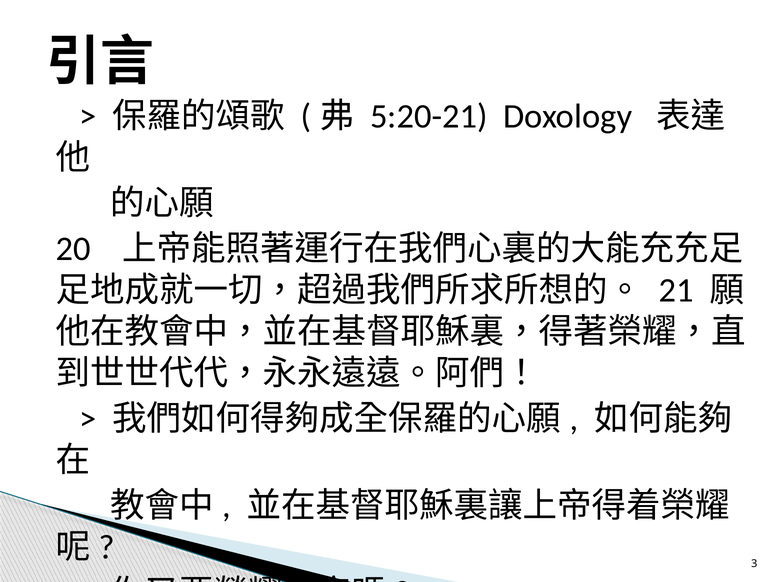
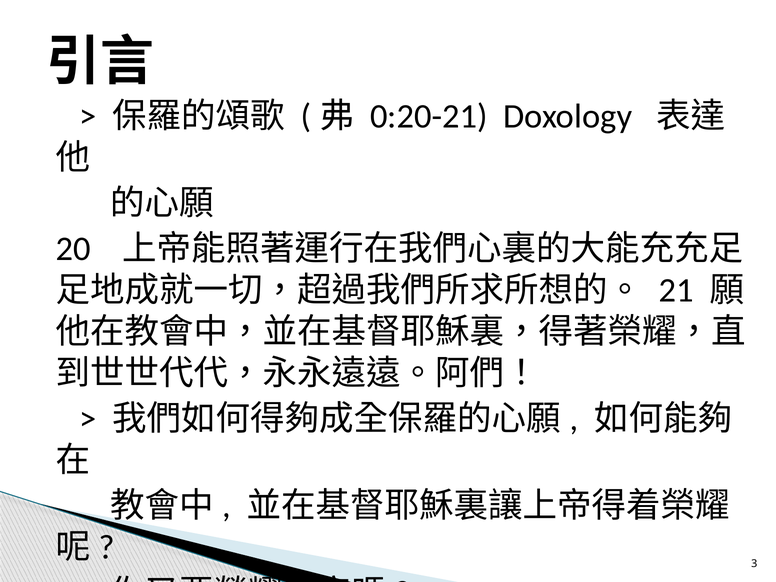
5:20-21: 5:20-21 -> 0:20-21 (429, 116)
